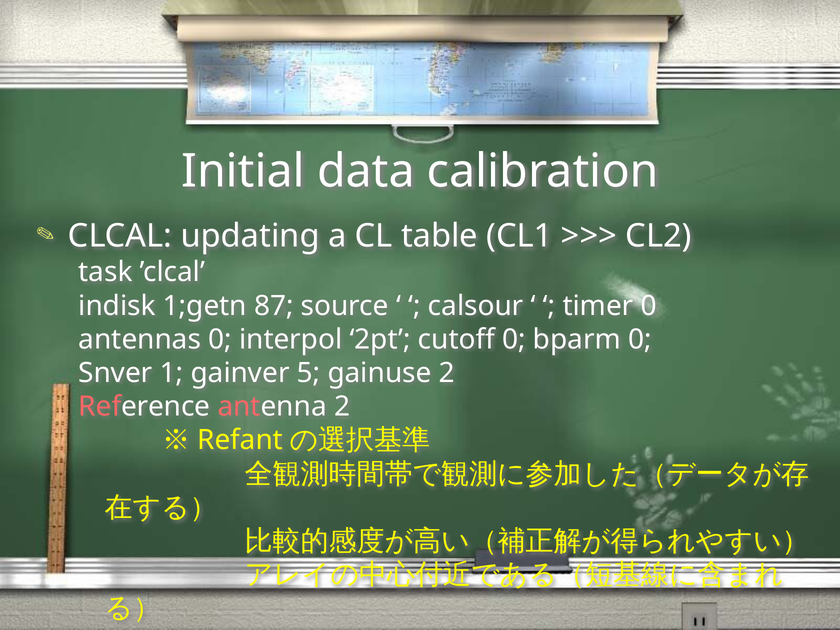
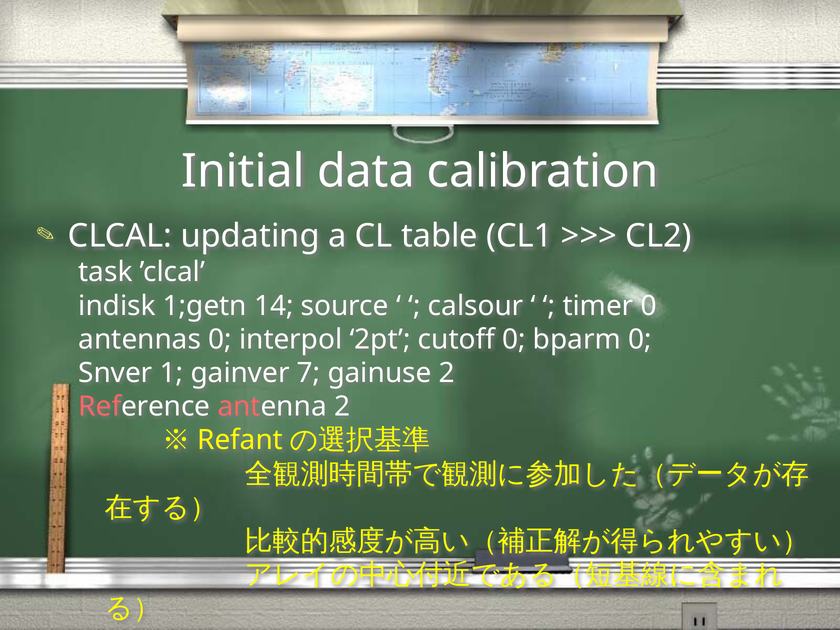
87: 87 -> 14 (274, 306)
5: 5 -> 7 (309, 373)
